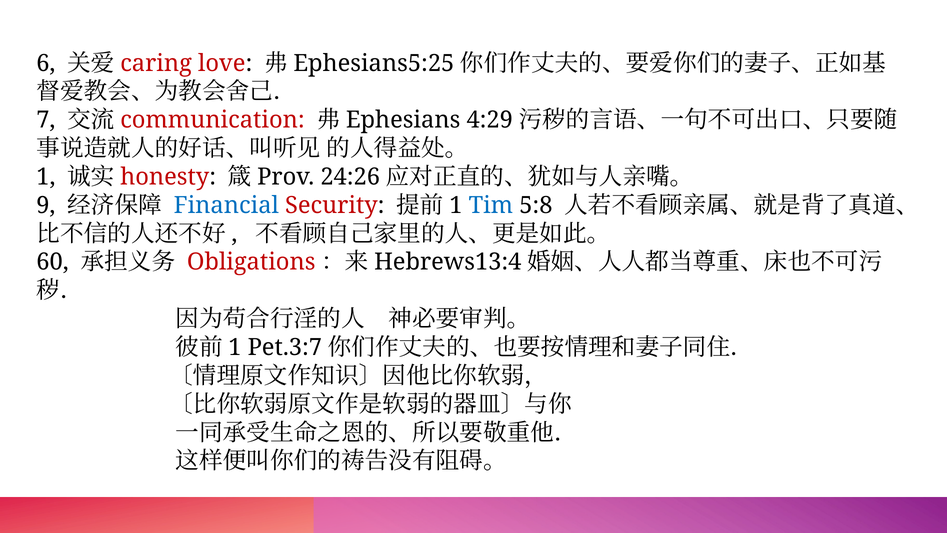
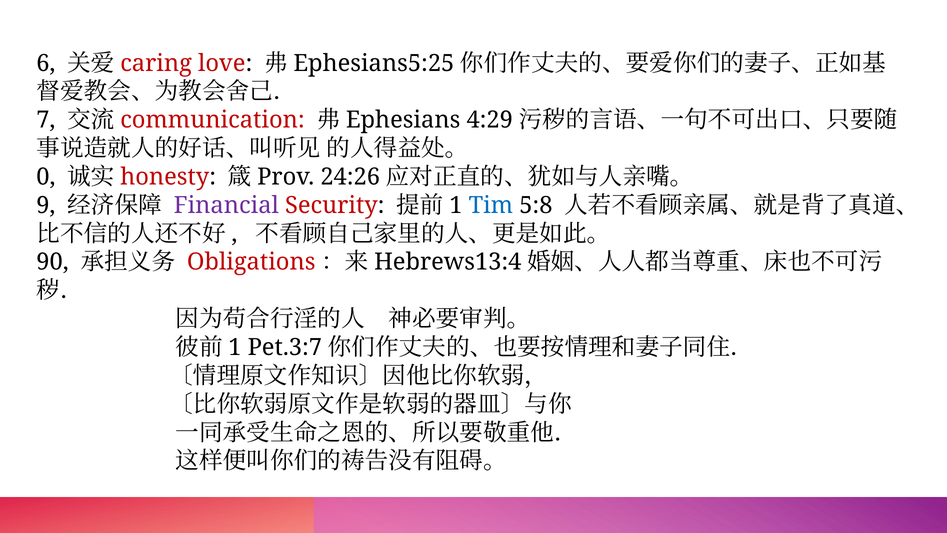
1: 1 -> 0 (46, 177)
Financial colour: blue -> purple (226, 205)
60: 60 -> 90 (53, 262)
